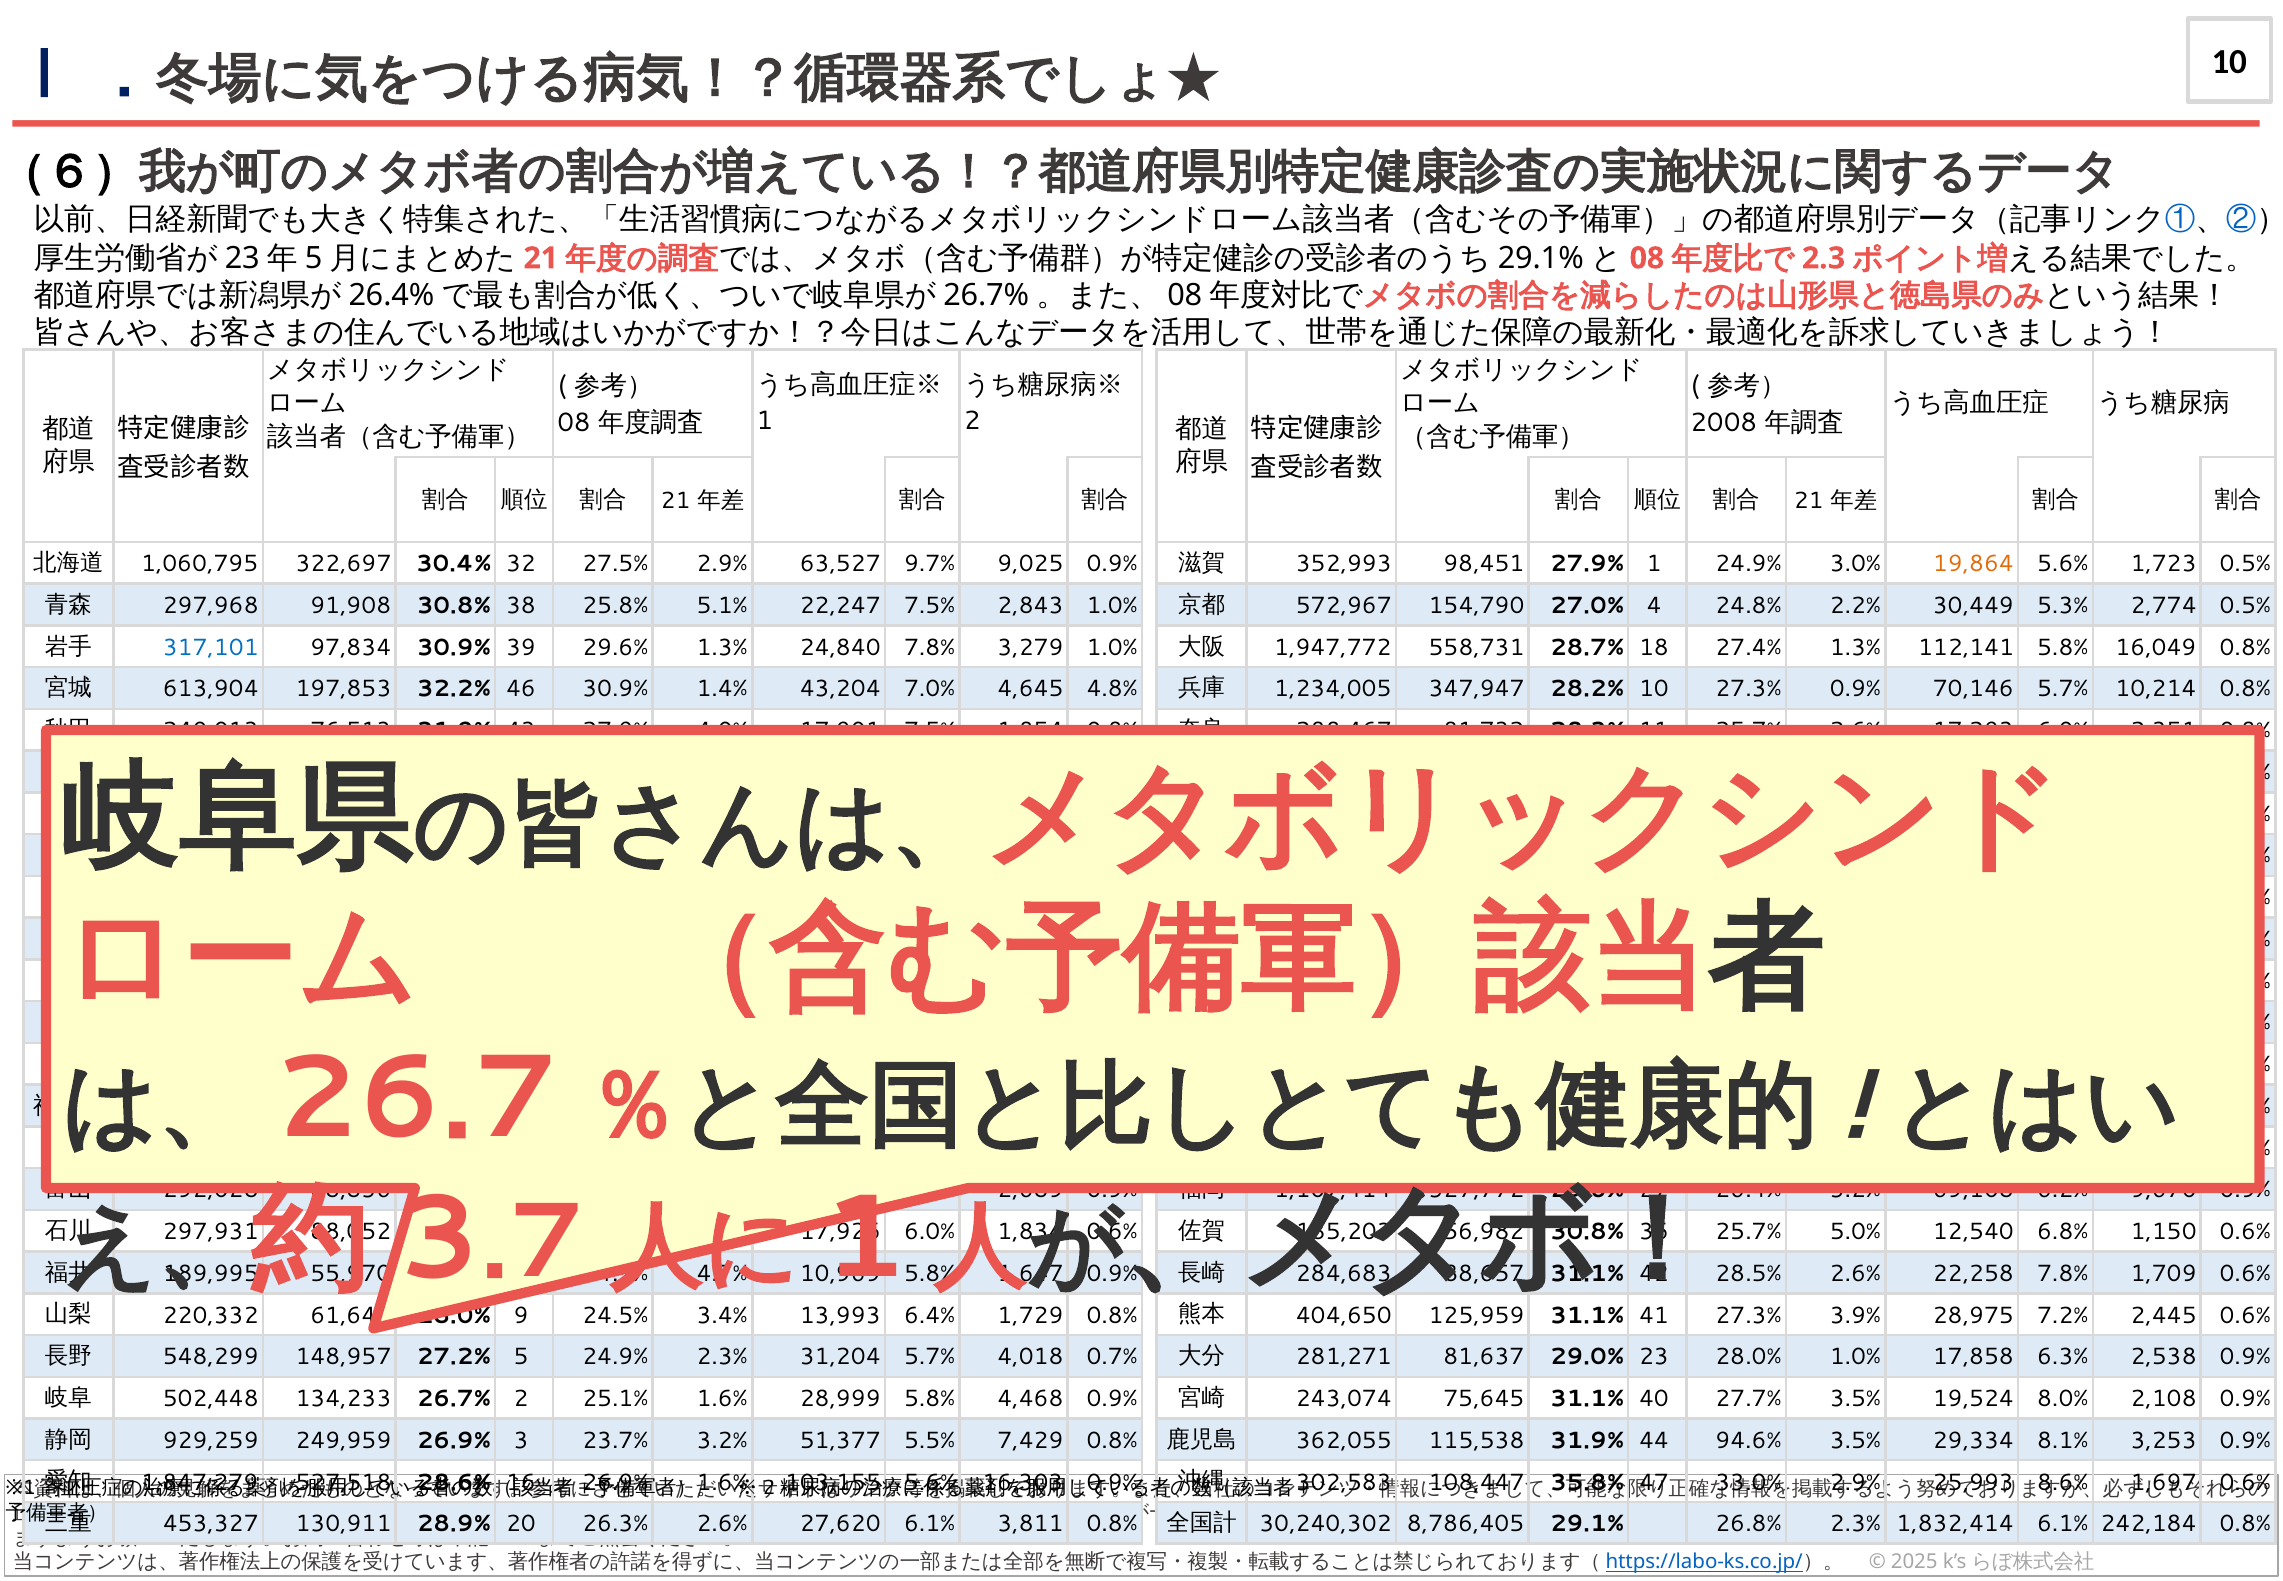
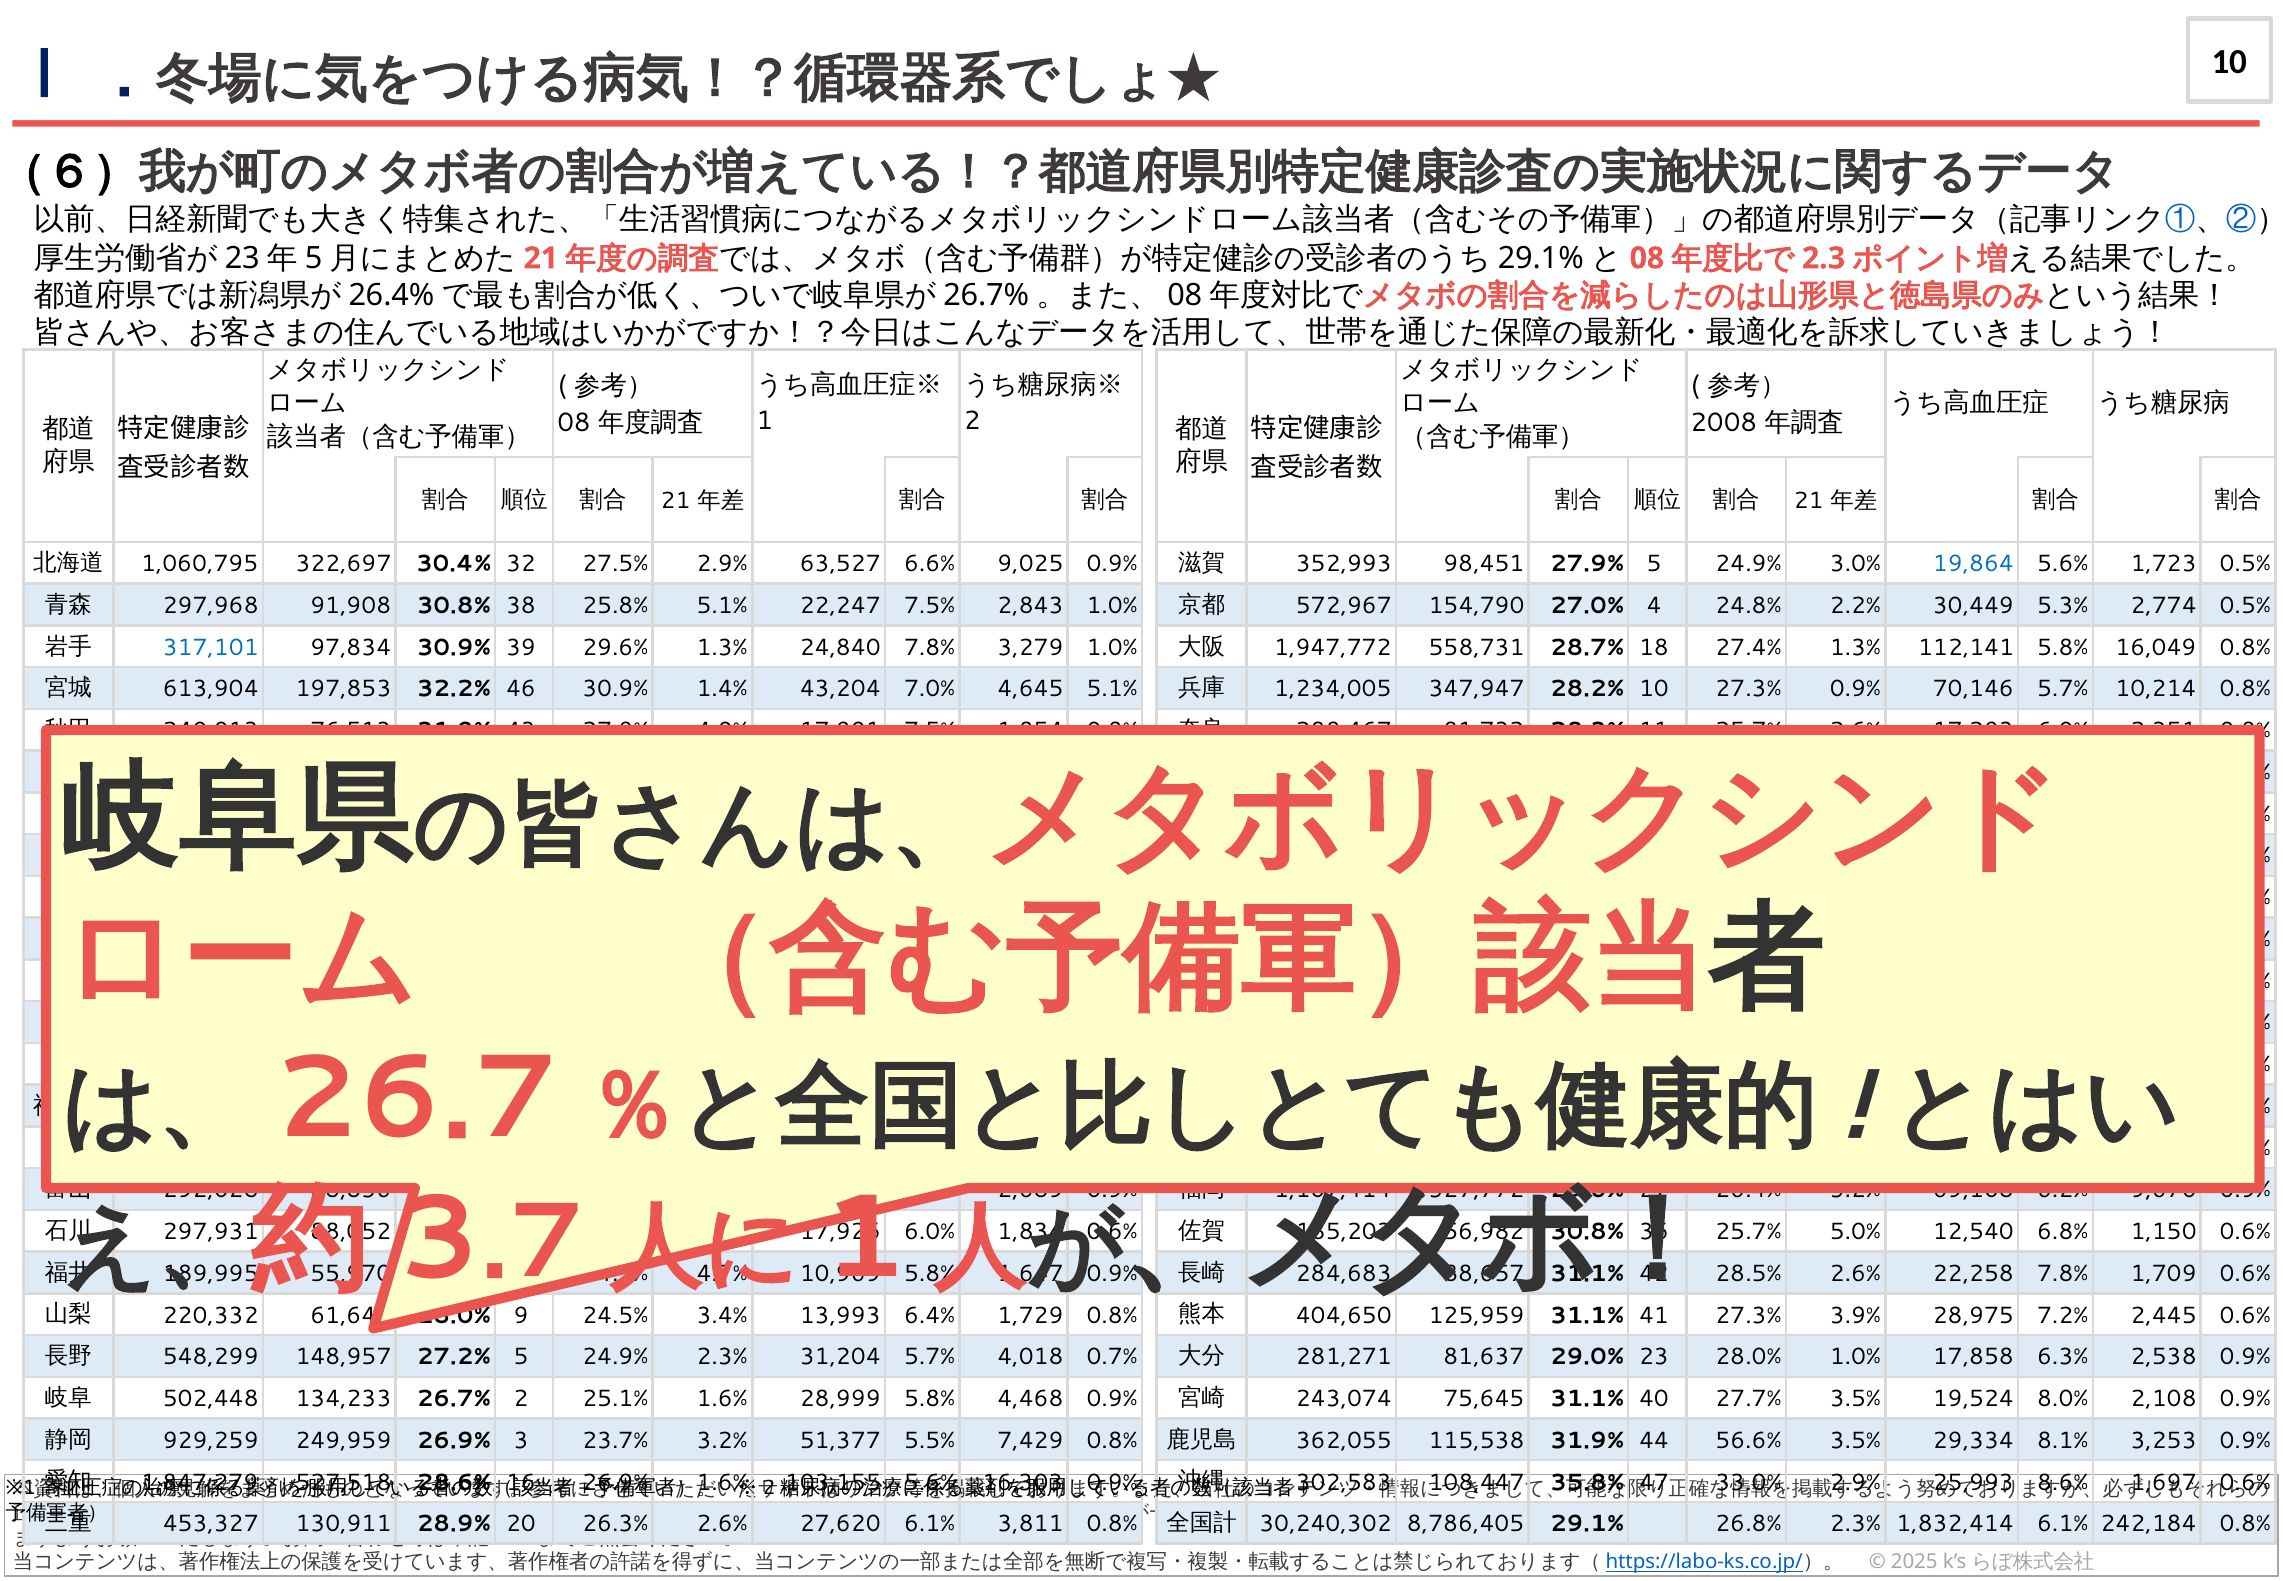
63,527 9.7%: 9.7% -> 6.6% (930, 564)
27.9% 1: 1 -> 5 (1654, 564)
19,864 colour: orange -> blue (1973, 564)
4,645 4.8%: 4.8% -> 5.1% (1112, 689)
94.6%: 94.6% -> 56.6% (1749, 1440)
